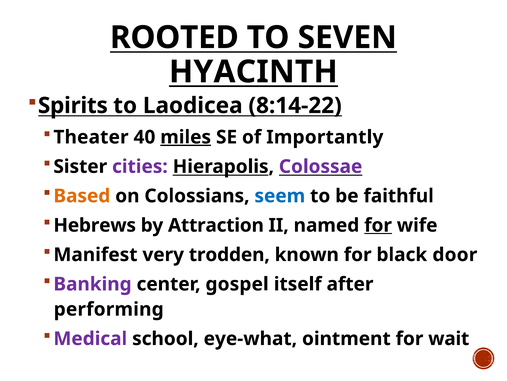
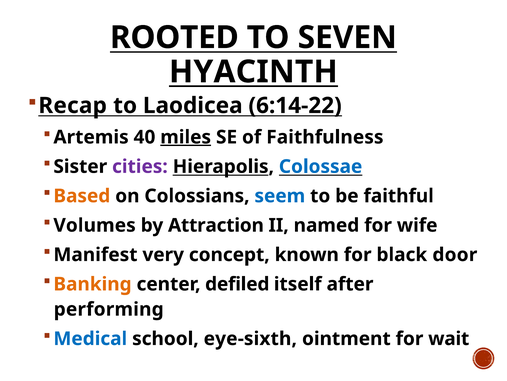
Spirits: Spirits -> Recap (73, 105)
8:14-22: 8:14-22 -> 6:14-22 (295, 105)
Theater: Theater -> Artemis (91, 137)
Importantly: Importantly -> Faithfulness (325, 137)
Colossae colour: purple -> blue (321, 166)
Hebrews: Hebrews -> Volumes (95, 225)
for underline: present -> none (378, 225)
trodden: trodden -> concept (229, 254)
Banking colour: purple -> orange (93, 284)
gospel: gospel -> defiled (237, 284)
Medical colour: purple -> blue (90, 338)
eye-what: eye-what -> eye-sixth (250, 338)
